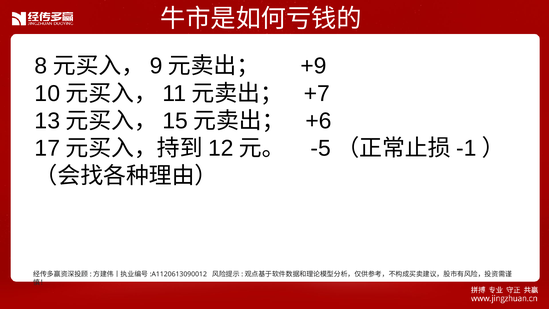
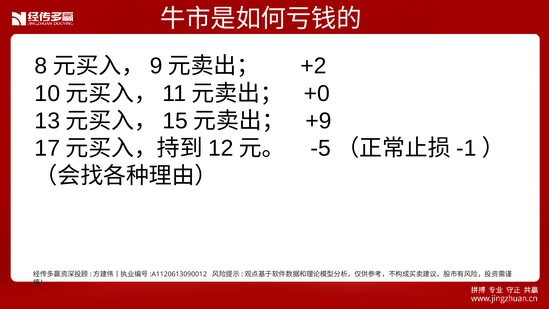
+9: +9 -> +2 (314, 66)
+7: +7 -> +0 (317, 93)
+6: +6 -> +9 (318, 121)
